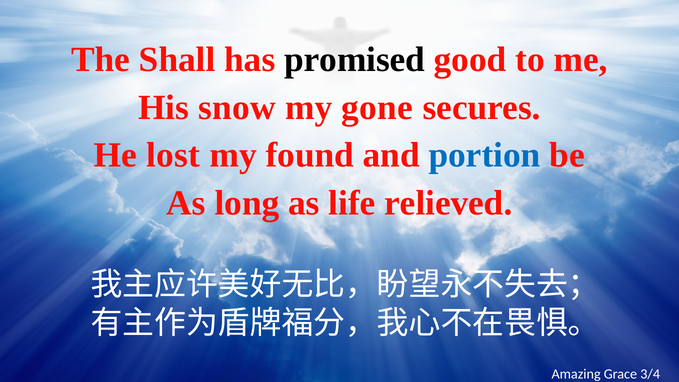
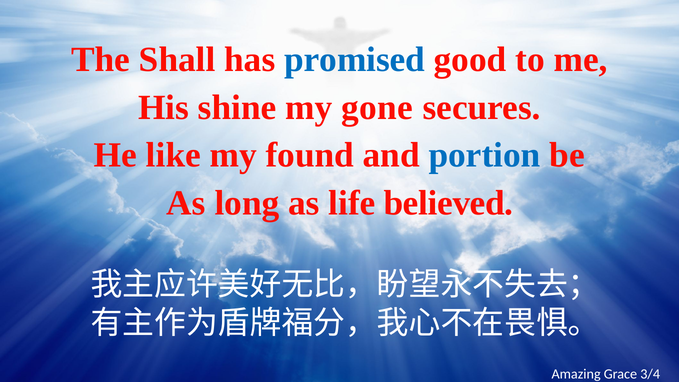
promised colour: black -> blue (355, 60)
snow: snow -> shine (237, 107)
lost: lost -> like (173, 155)
relieved: relieved -> believed (448, 203)
